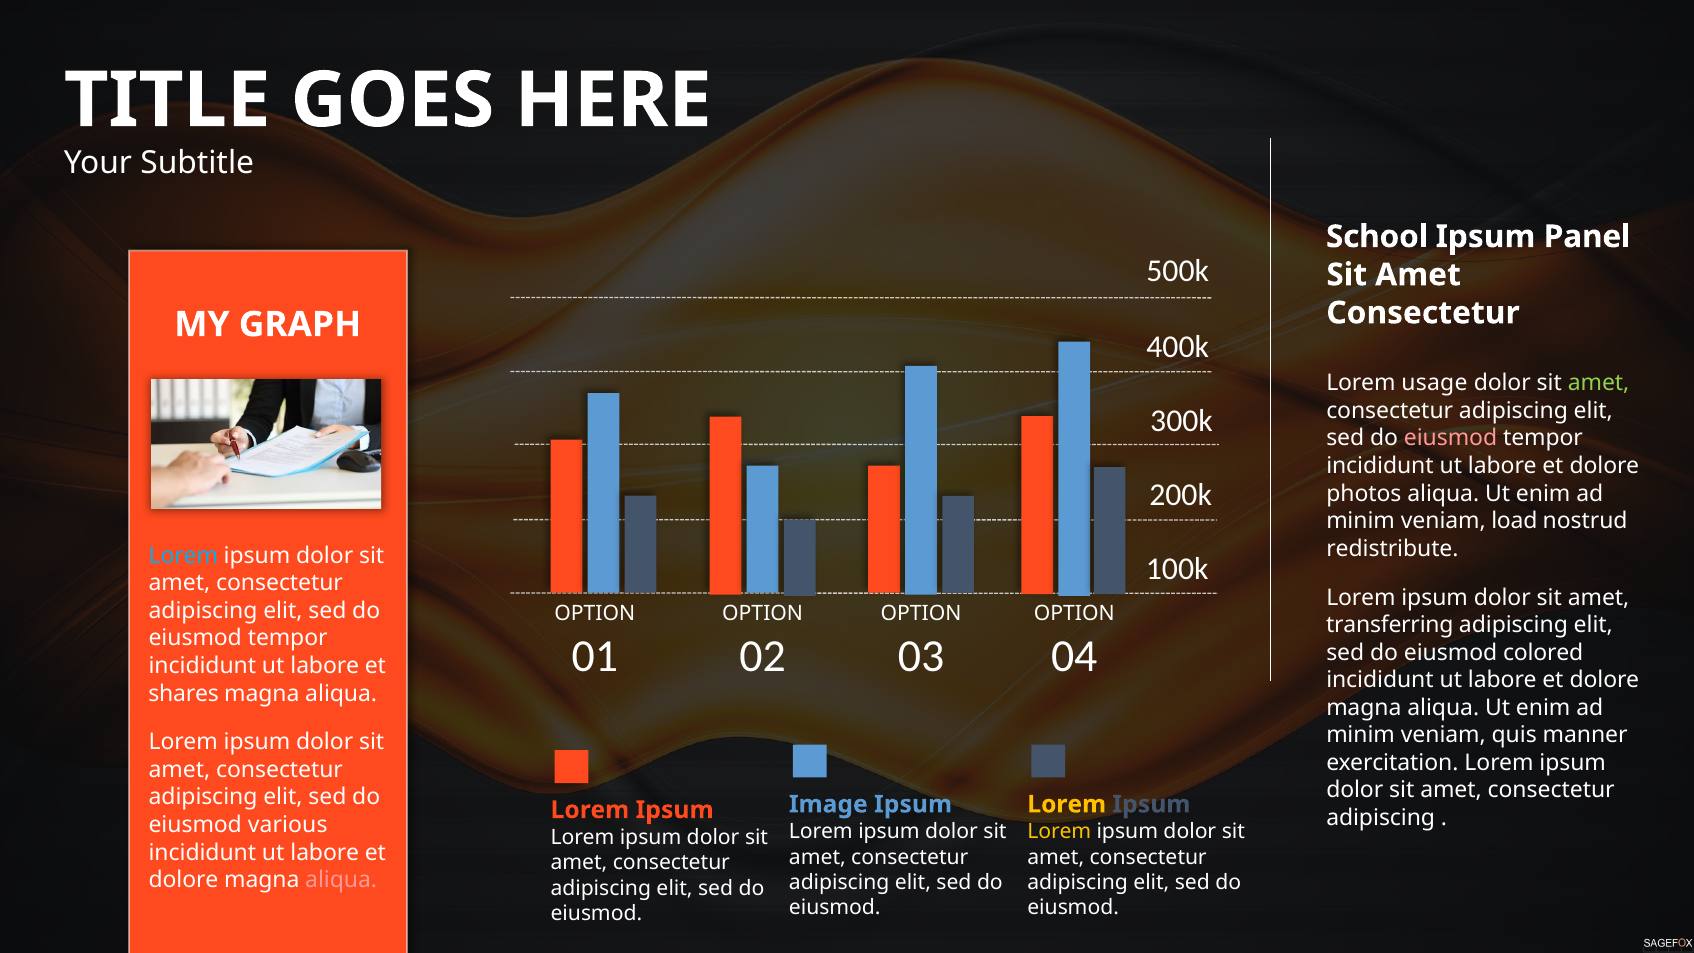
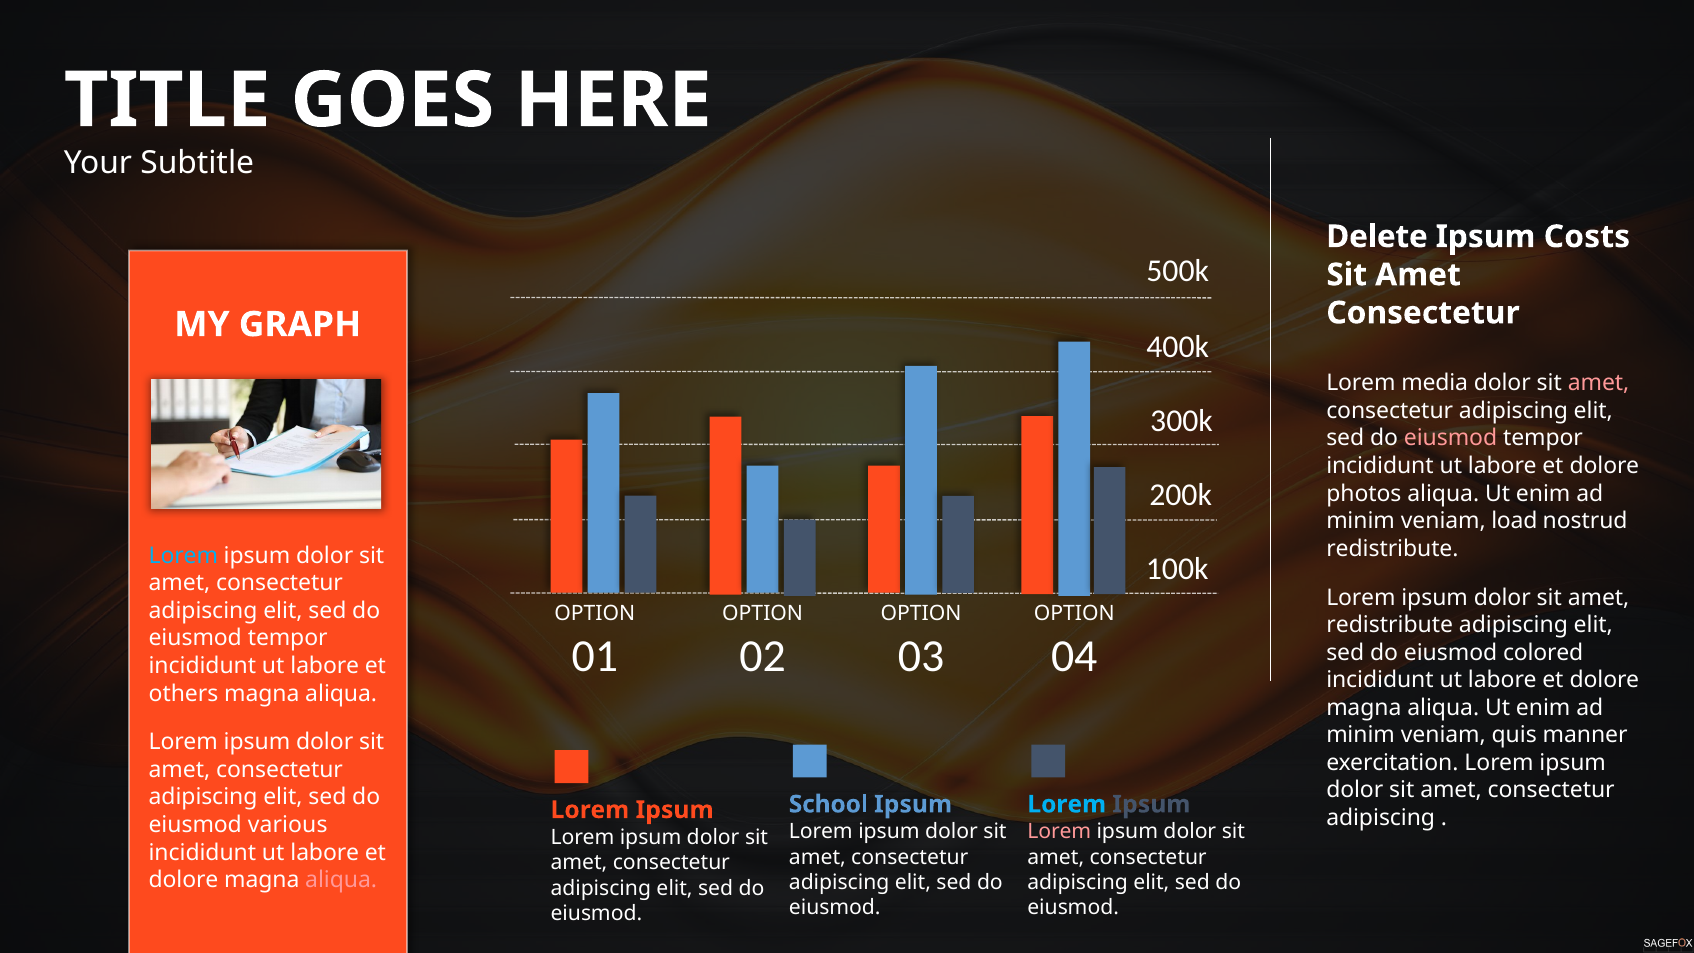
School: School -> Delete (1377, 237)
Panel: Panel -> Costs (1587, 237)
usage: usage -> media (1435, 383)
amet colour: light green -> pink (1599, 383)
transferring: transferring -> redistribute (1390, 625)
shares: shares -> others (183, 693)
Image: Image -> School (828, 804)
Lorem colour: yellow -> light blue (1067, 804)
Lorem colour: yellow -> pink (1059, 831)
